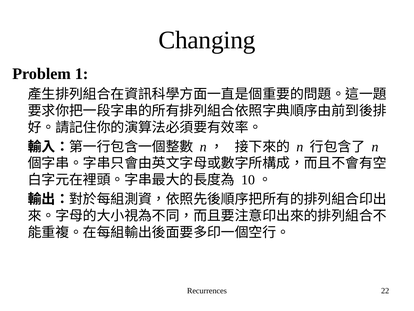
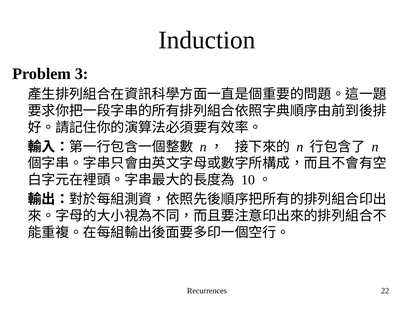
Changing: Changing -> Induction (207, 40)
1: 1 -> 3 (82, 74)
